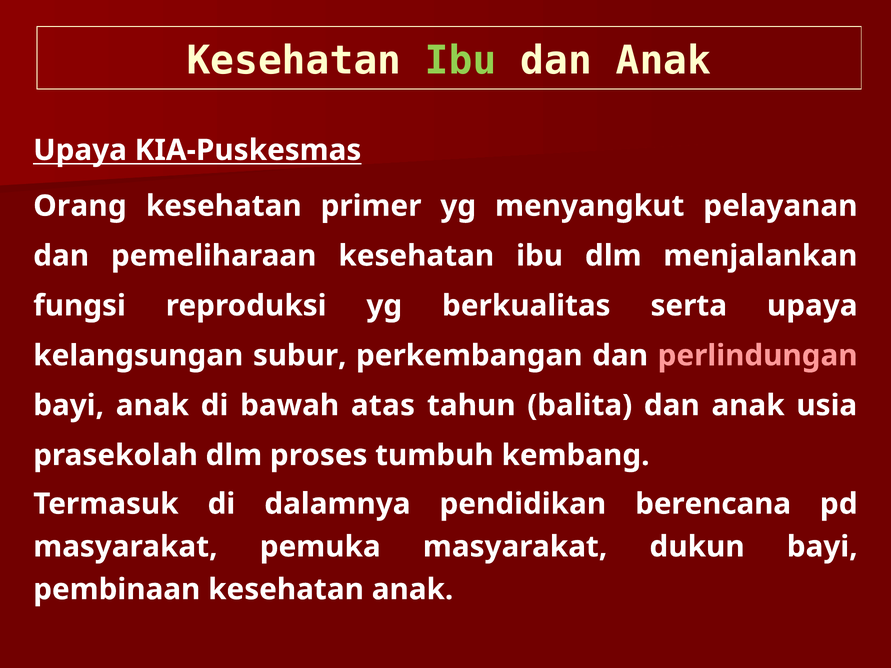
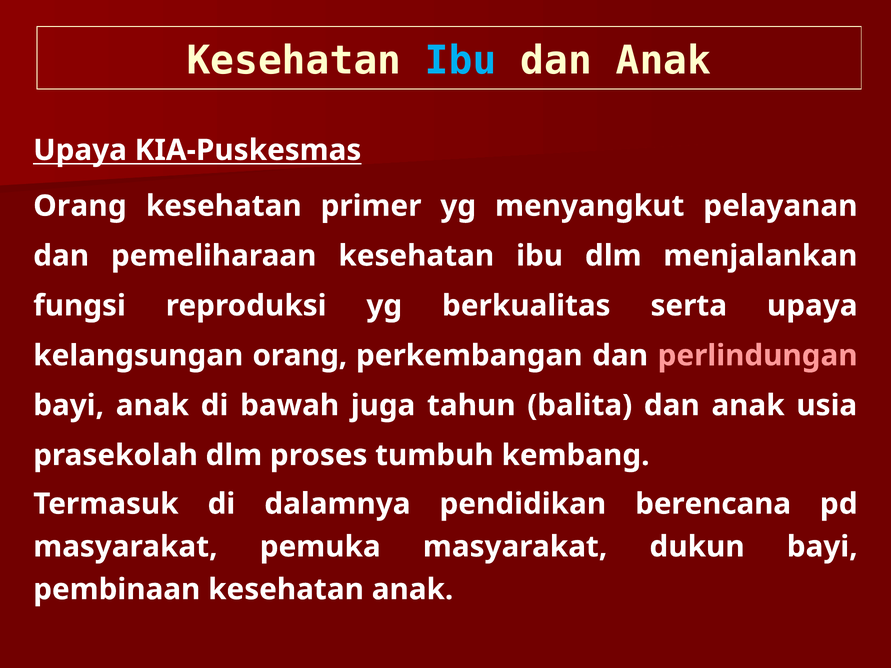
Ibu colour: light green -> light blue (461, 60)
kelangsungan subur: subur -> orang (300, 356)
atas: atas -> juga (383, 406)
